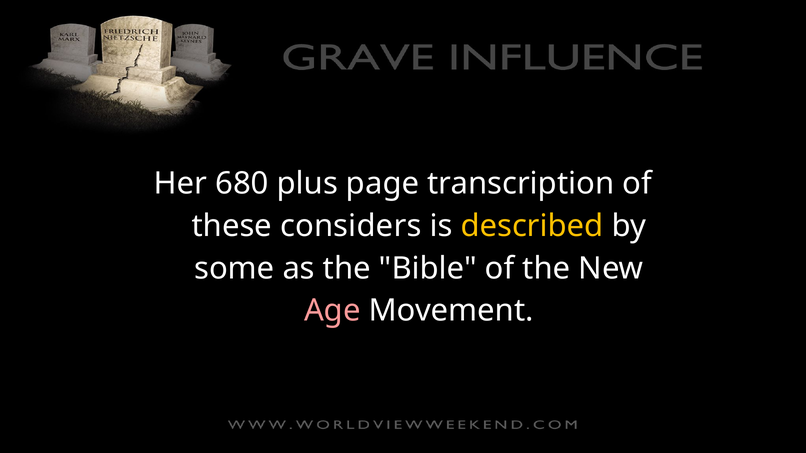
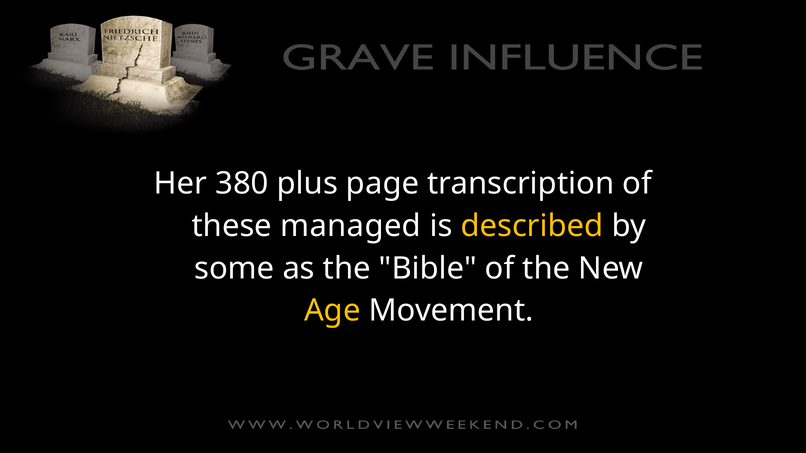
680: 680 -> 380 (242, 184)
considers: considers -> managed (351, 226)
Age colour: pink -> yellow (332, 311)
